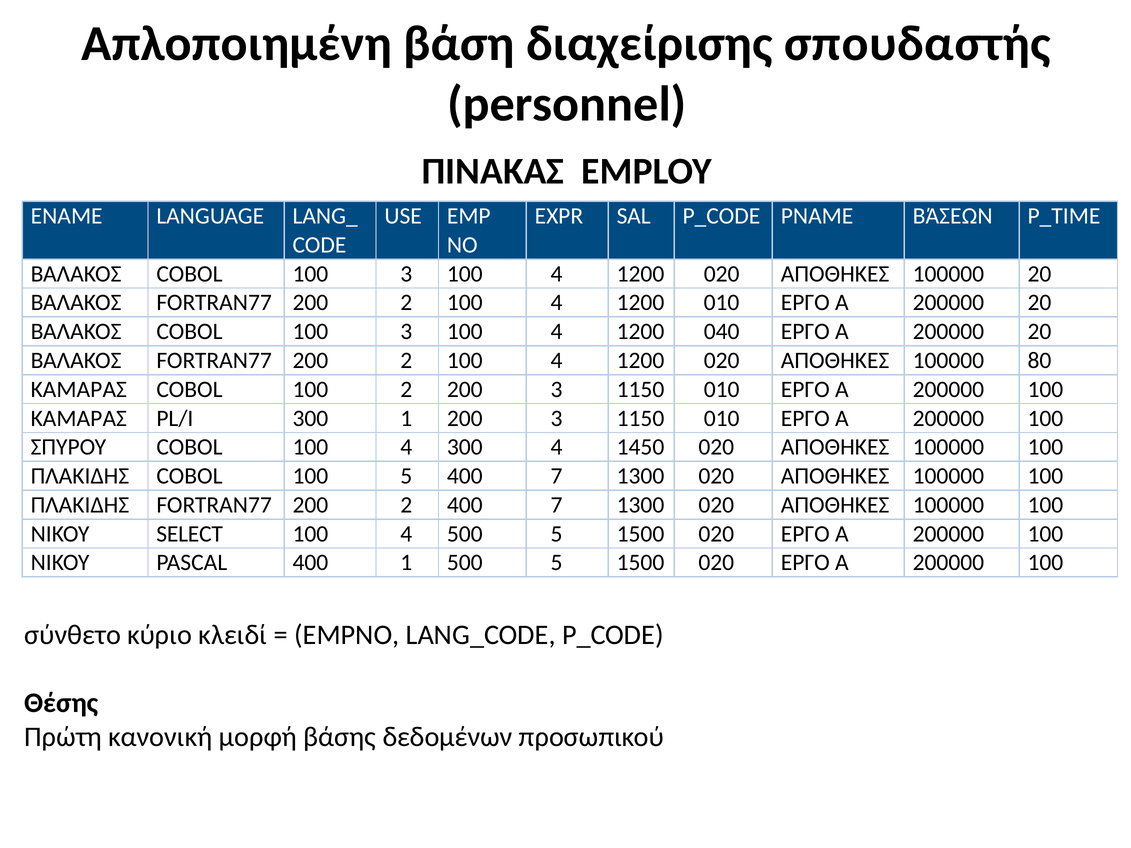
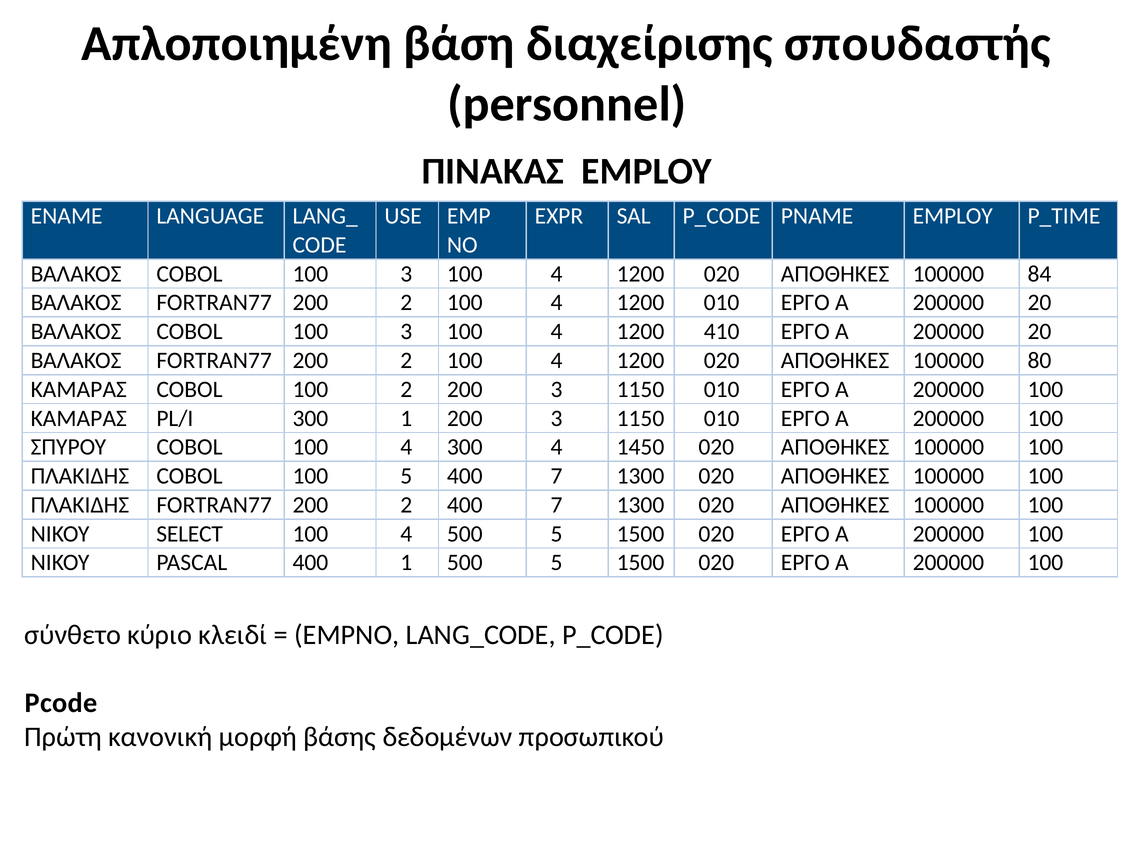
PNAME ΒΆΣΕΩΝ: ΒΆΣΕΩΝ -> EMPLOY (953, 216)
100000 20: 20 -> 84 (1039, 274)
040: 040 -> 410 (722, 332)
Θέσης: Θέσης -> Pcode (61, 703)
